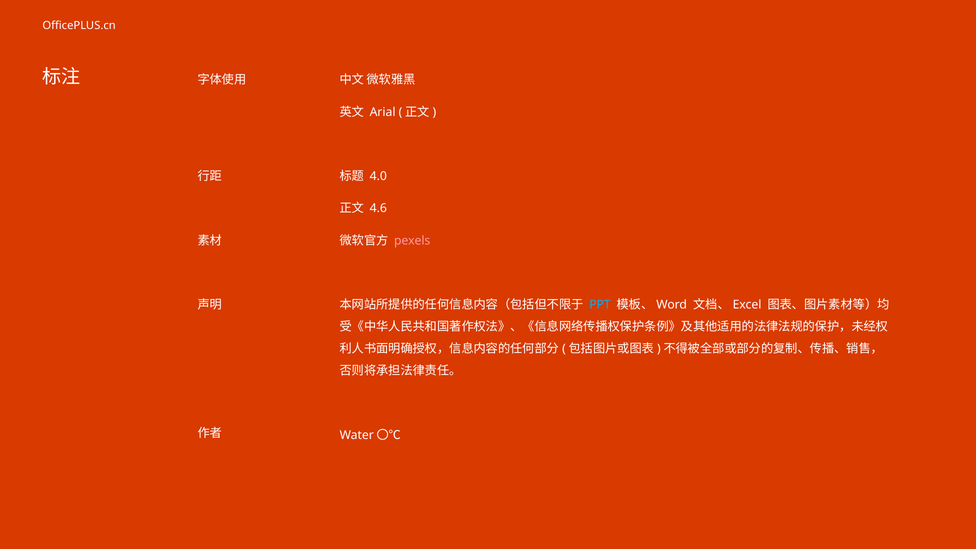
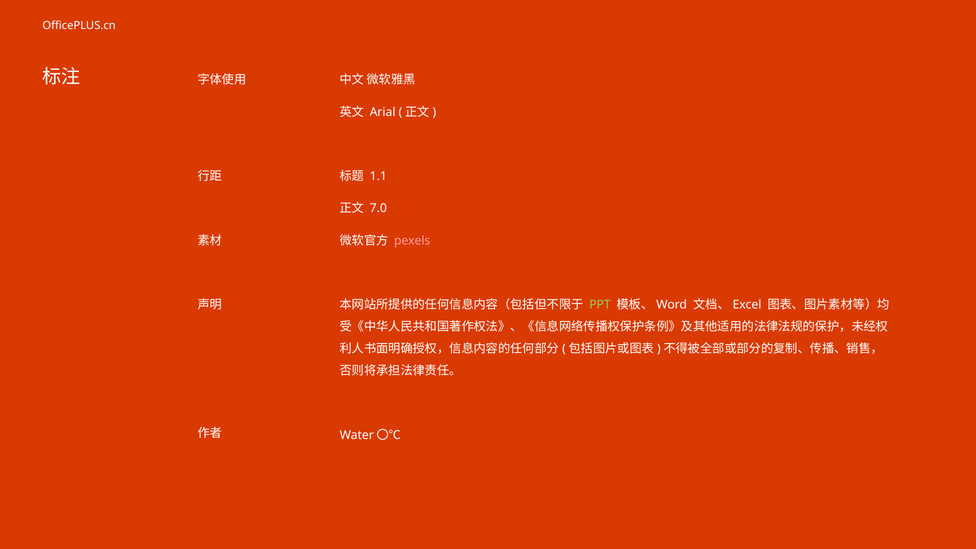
4.0: 4.0 -> 1.1 (378, 176)
4.6: 4.6 -> 7.0 (378, 208)
PPT colour: light blue -> light green (600, 305)
